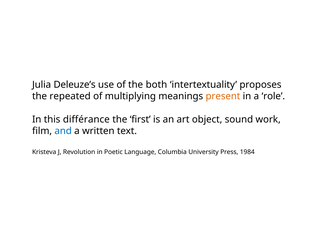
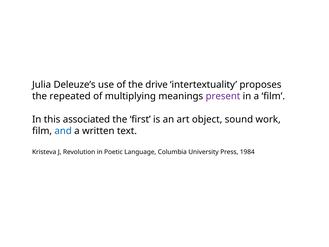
both: both -> drive (157, 85)
present colour: orange -> purple (223, 96)
a role: role -> film (273, 96)
différance: différance -> associated (86, 119)
